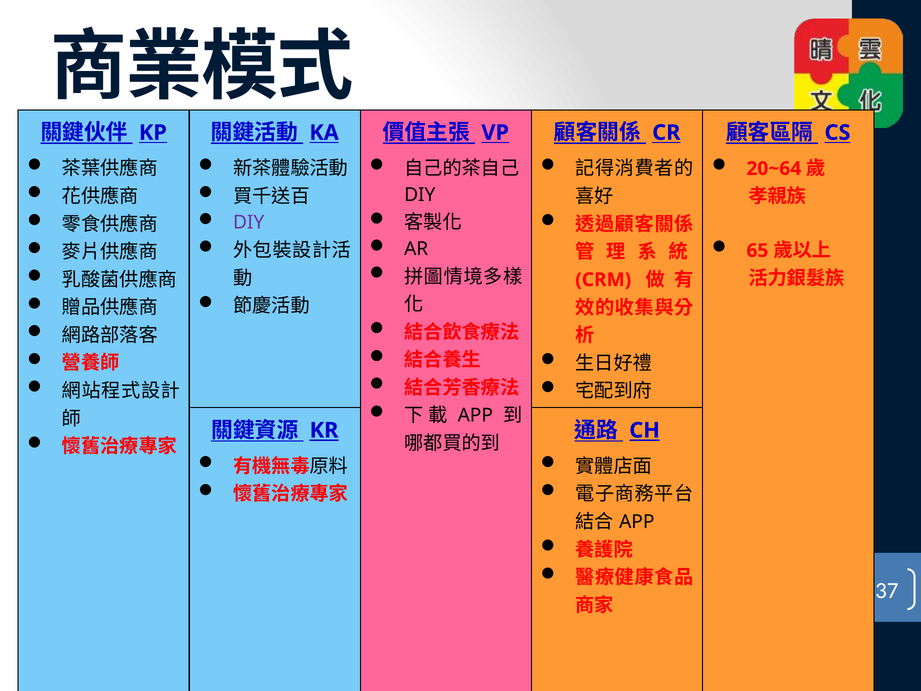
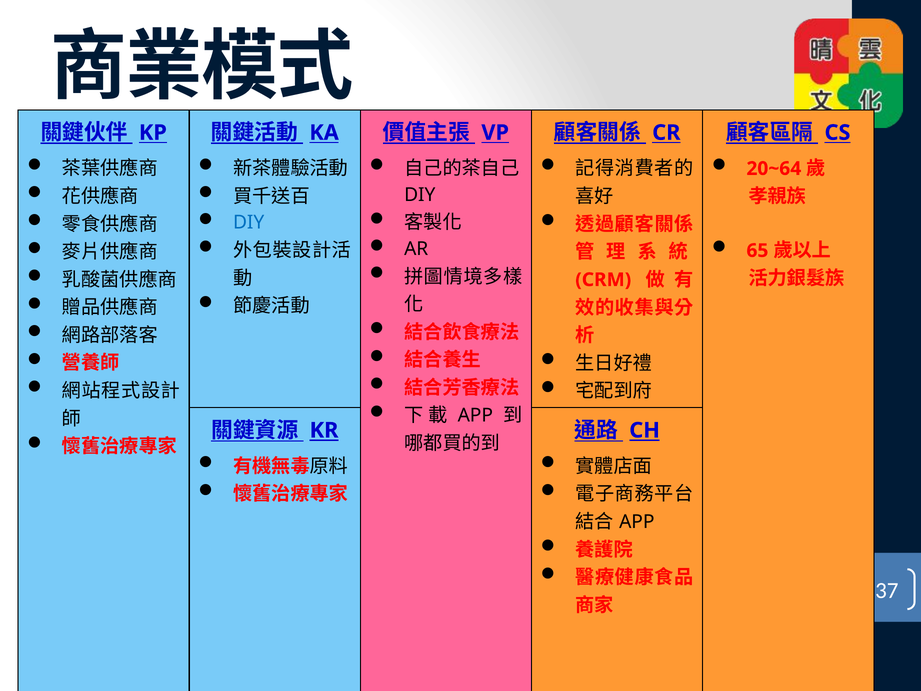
DIY colour: purple -> blue (249, 222)
